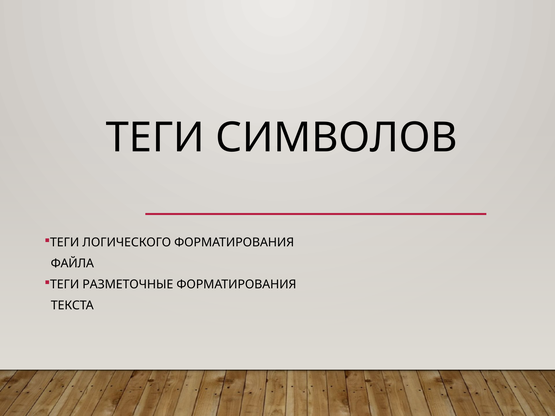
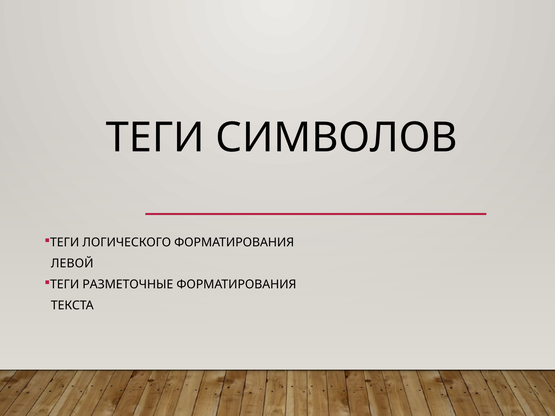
ФАЙЛА: ФАЙЛА -> ЛЕВОЙ (72, 264)
